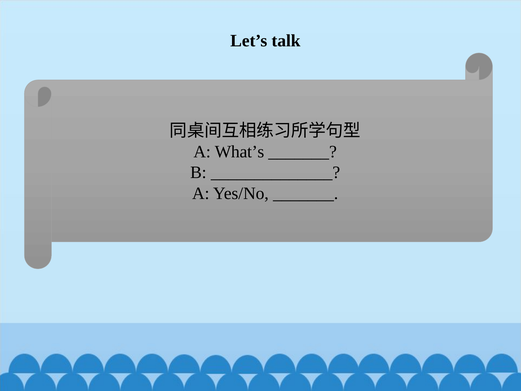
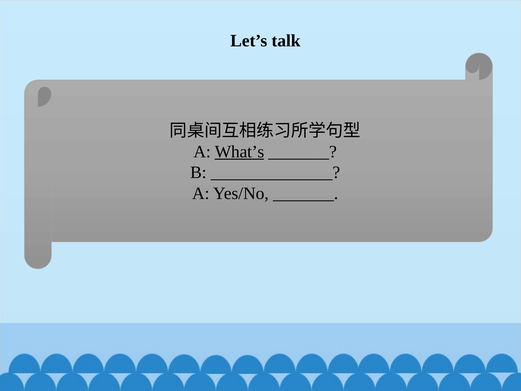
What’s underline: none -> present (240, 152)
